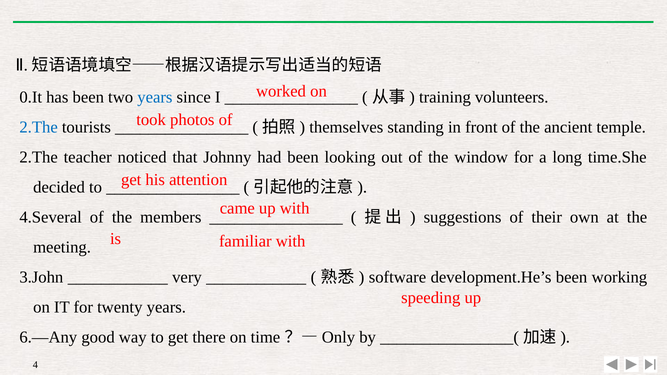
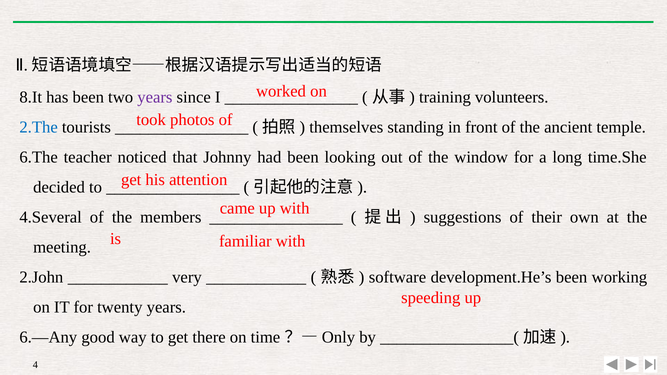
0.It: 0.It -> 8.It (31, 97)
years colour: blue -> purple (155, 97)
2.The: 2.The -> 6.The (39, 157)
3.John: 3.John -> 2.John (41, 277)
